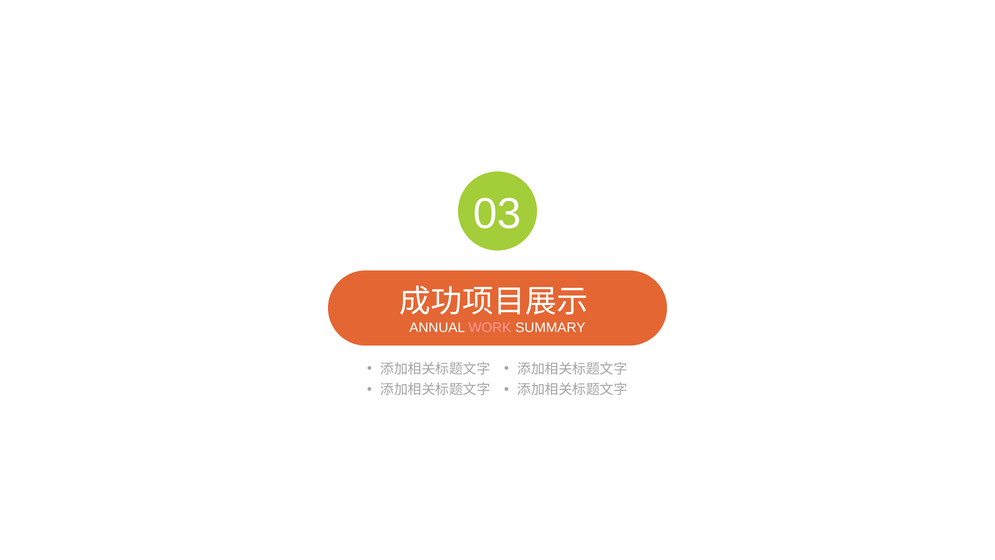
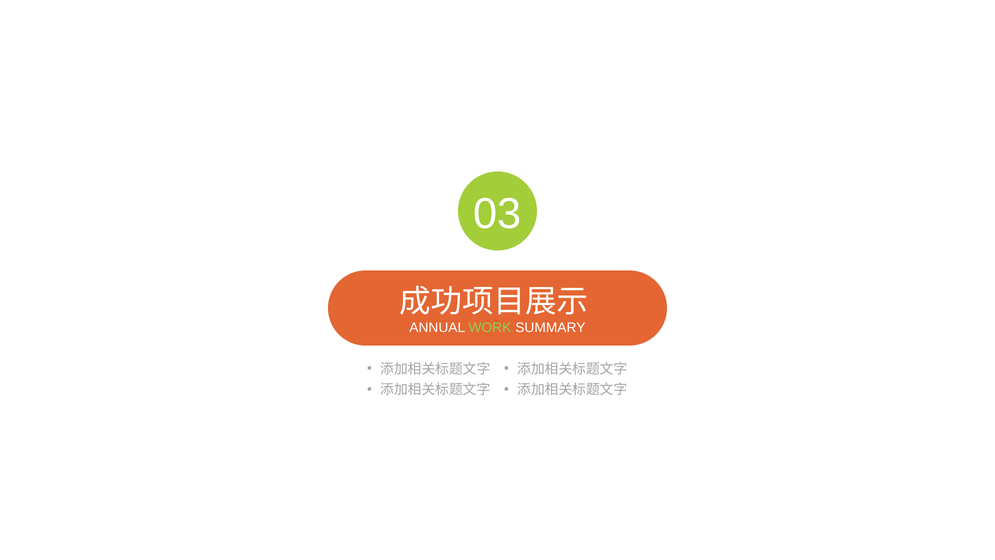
WORK colour: pink -> light green (490, 328)
